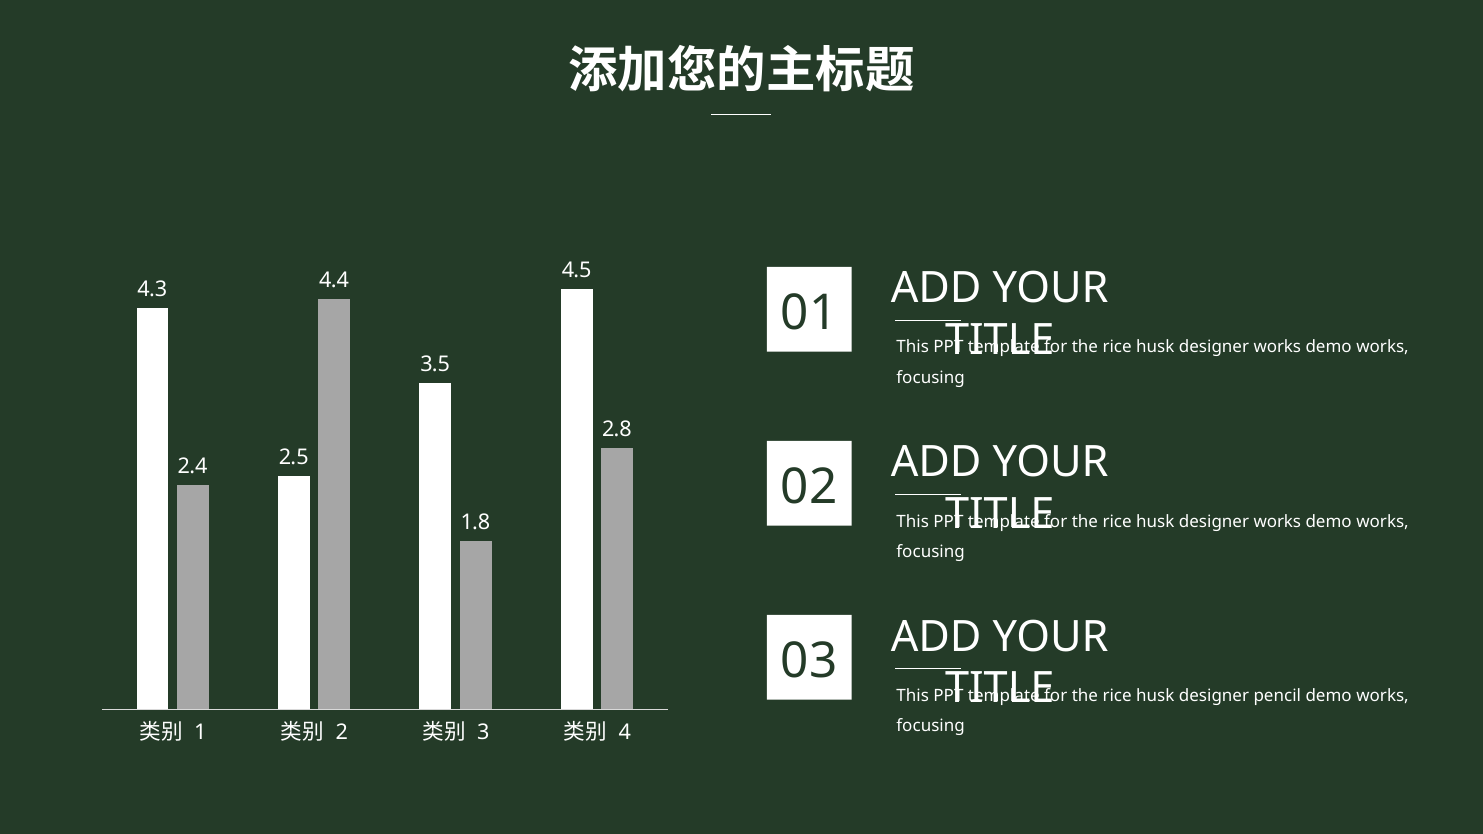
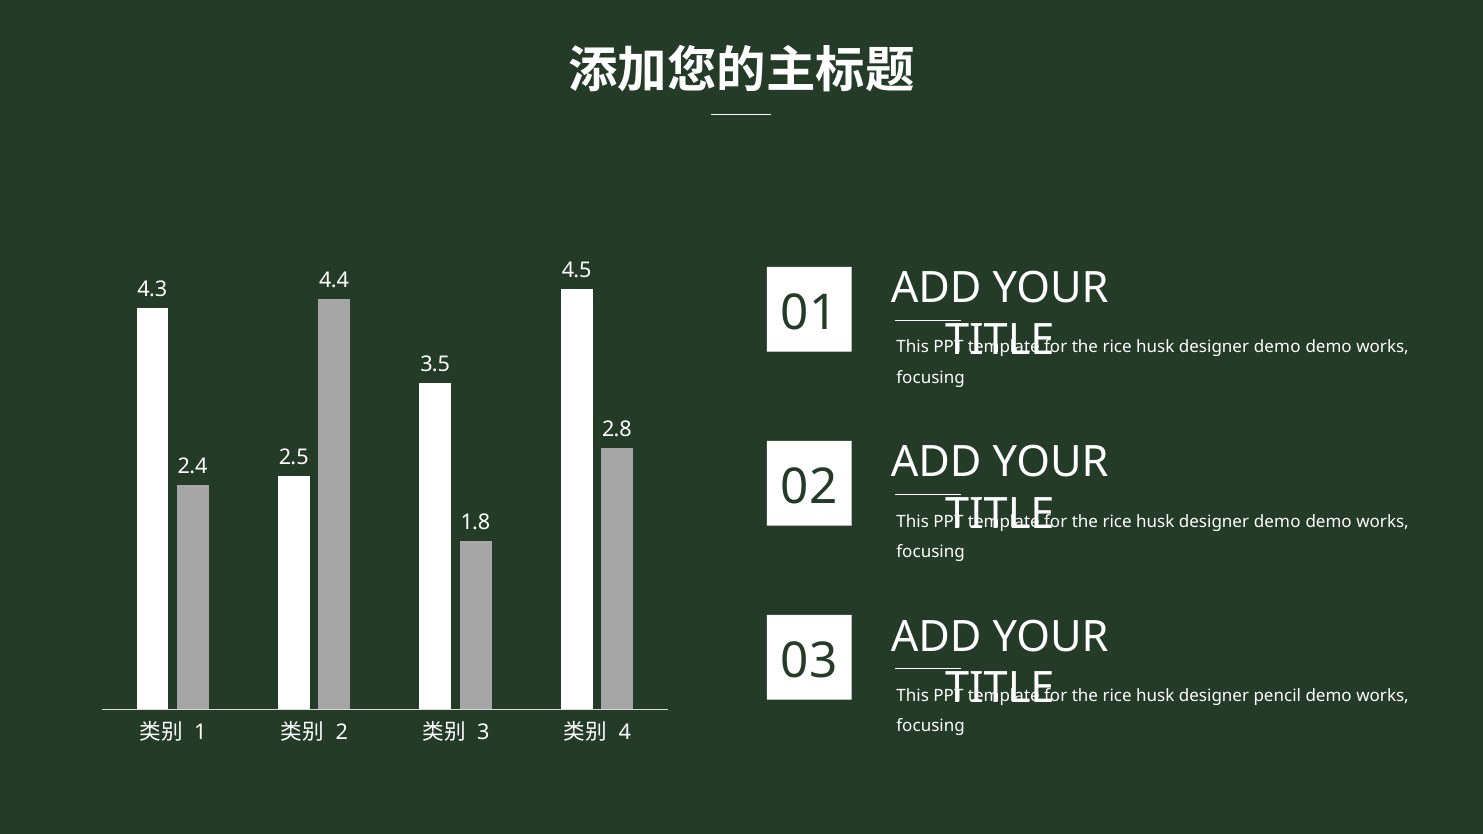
works: works -> demo (1277, 347)
works: works -> demo (1277, 522)
